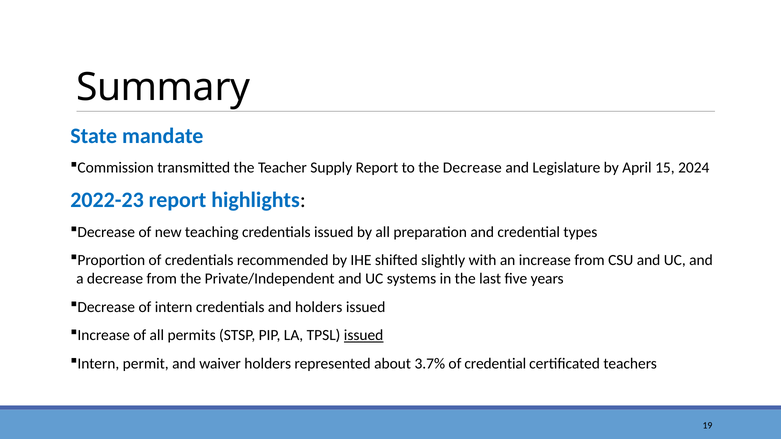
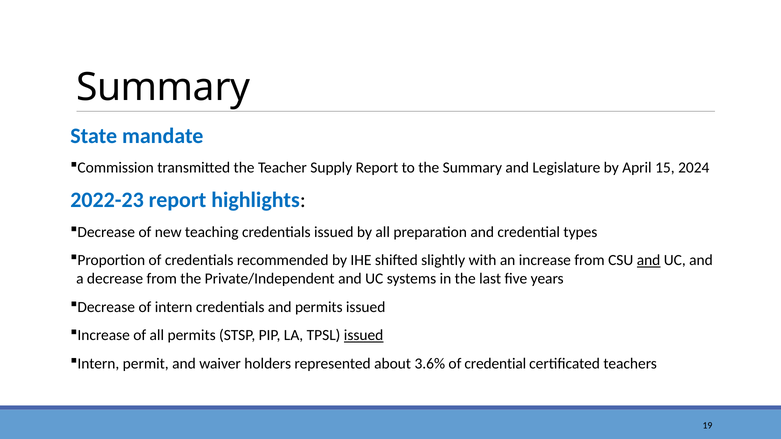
the Decrease: Decrease -> Summary (472, 168)
and underline: none -> present (649, 260)
and holders: holders -> permits (319, 307)
3.7%: 3.7% -> 3.6% (430, 364)
